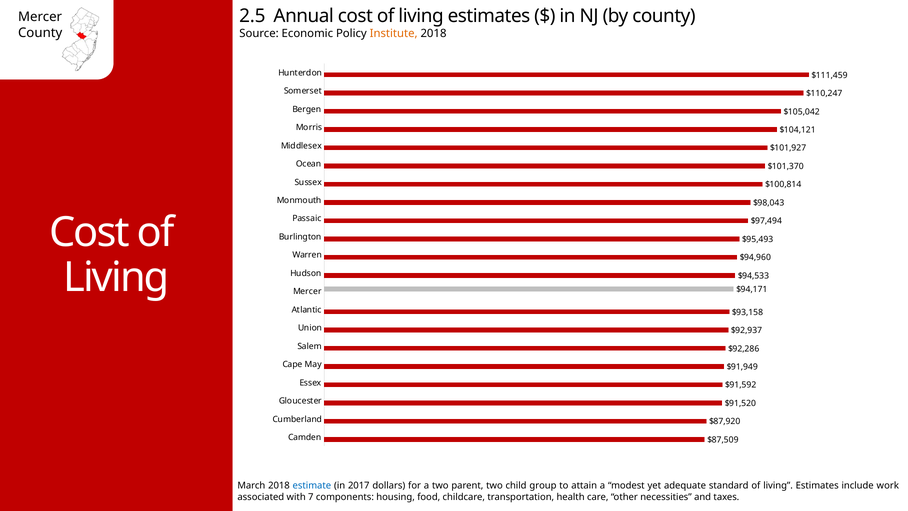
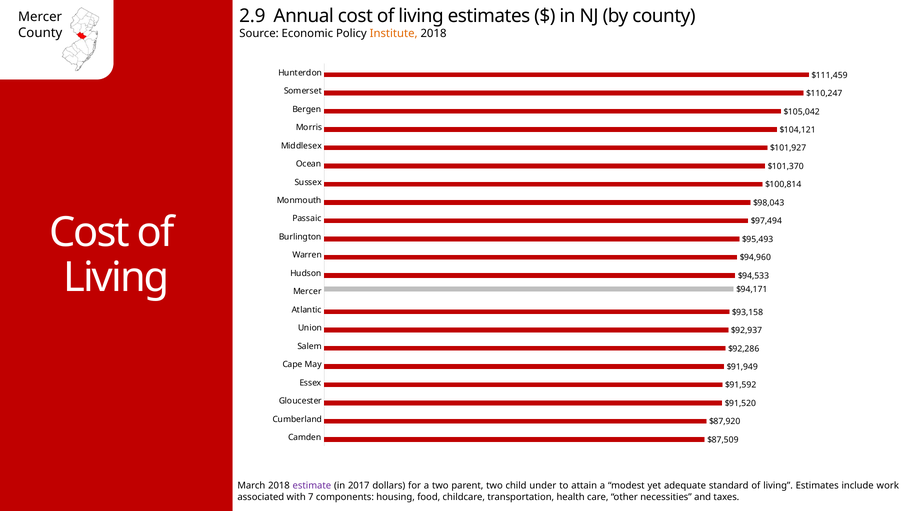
2.5: 2.5 -> 2.9 (252, 16)
estimate colour: blue -> purple (312, 485)
group: group -> under (543, 485)
